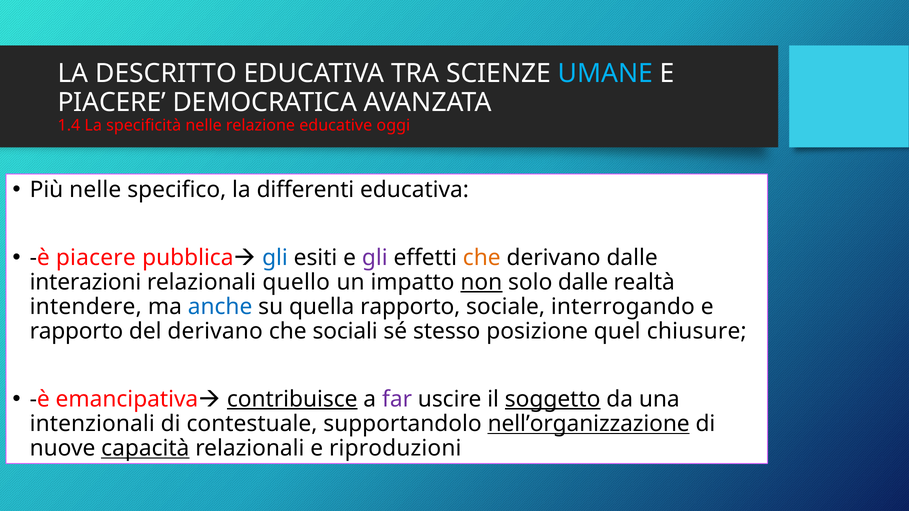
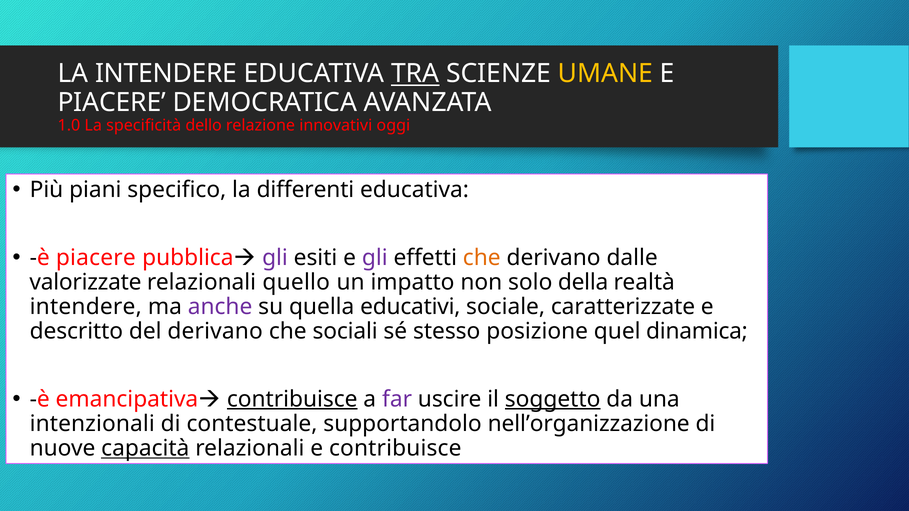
LA DESCRITTO: DESCRITTO -> INTENDERE (166, 74)
TRA underline: none -> present (415, 74)
UMANE colour: light blue -> yellow (606, 74)
1.4: 1.4 -> 1.0 (69, 125)
specificità nelle: nelle -> dello (204, 125)
educative: educative -> innovativi (336, 125)
Più nelle: nelle -> piani (95, 190)
gli colour: blue -> purple (275, 258)
interazioni: interazioni -> valorizzate (85, 282)
non underline: present -> none (481, 282)
solo dalle: dalle -> della (583, 282)
anche colour: blue -> purple (220, 307)
quella rapporto: rapporto -> educativi (410, 307)
interrogando: interrogando -> caratterizzate (623, 307)
rapporto: rapporto -> descritto (76, 331)
chiusure: chiusure -> dinamica (697, 331)
nell’organizzazione underline: present -> none (589, 424)
e riproduzioni: riproduzioni -> contribuisce (395, 448)
